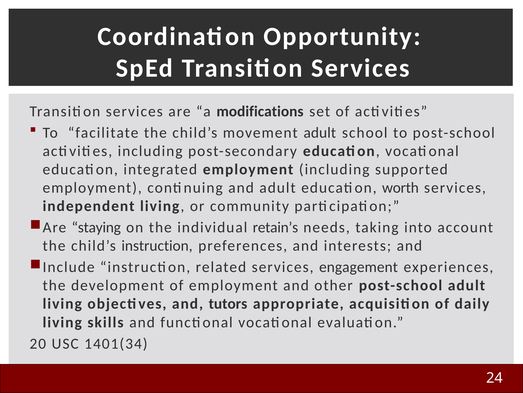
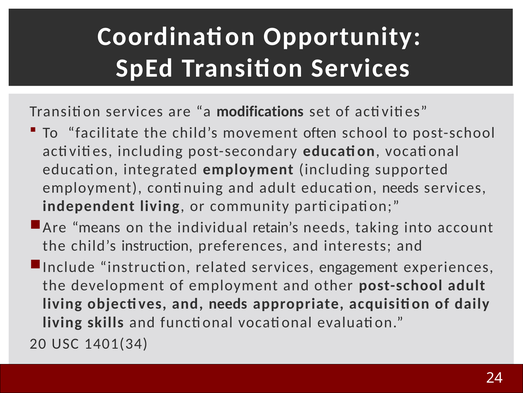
movement adult: adult -> often (320, 133)
education worth: worth -> needs (400, 187)
staying: staying -> means (96, 227)
and tutors: tutors -> needs (228, 303)
